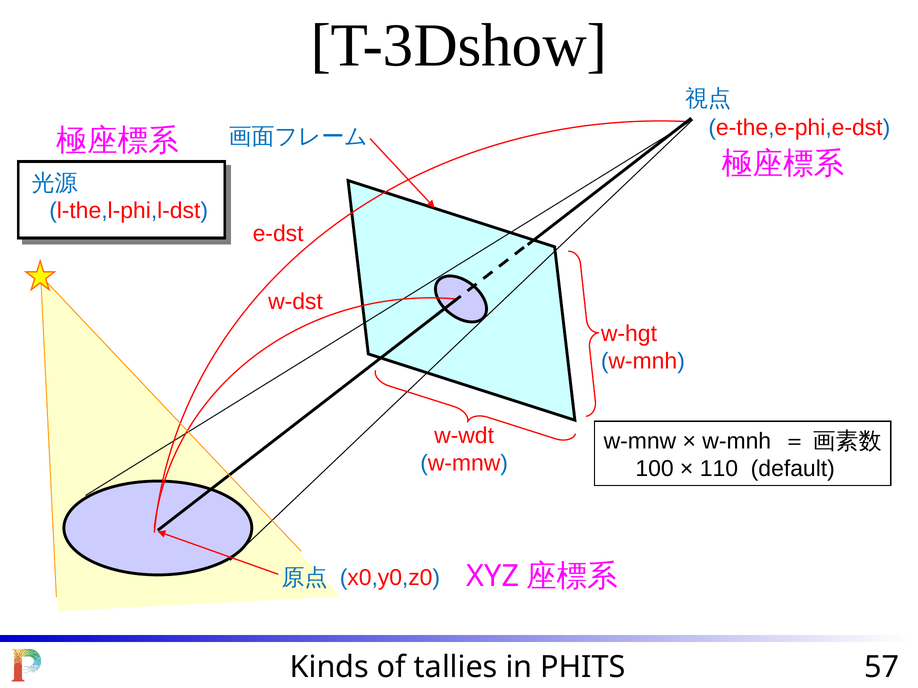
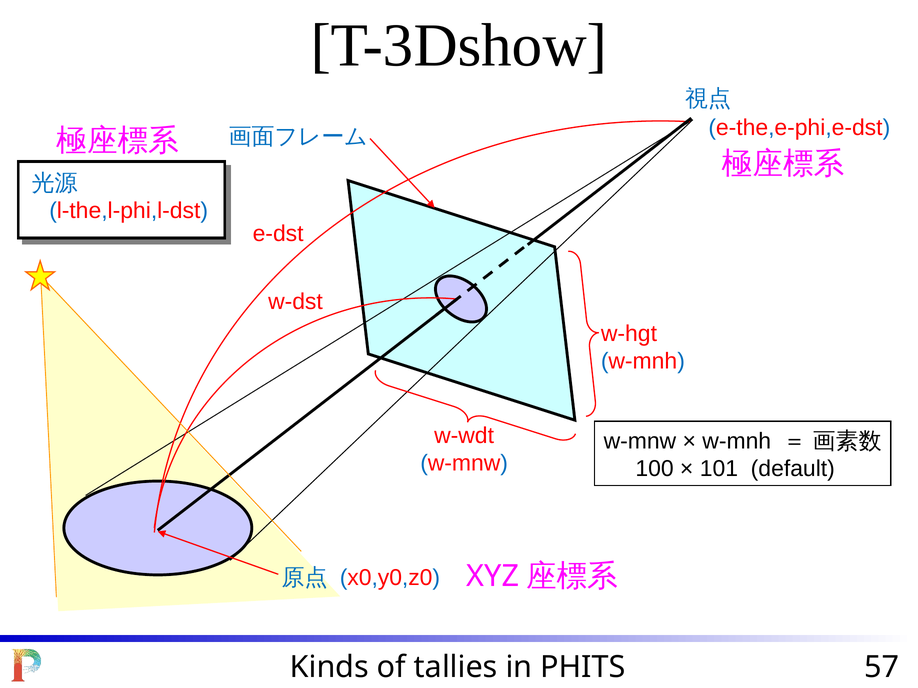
110: 110 -> 101 (719, 469)
